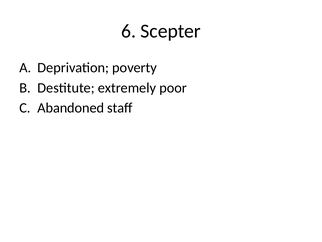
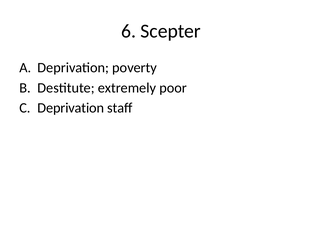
Abandoned: Abandoned -> Deprivation (71, 108)
